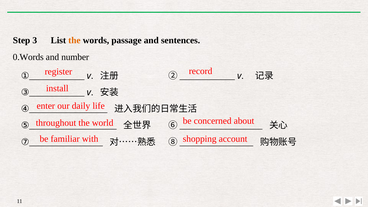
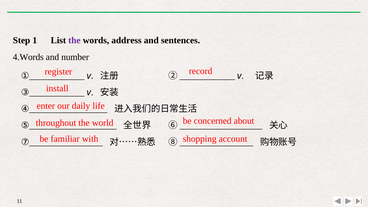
3: 3 -> 1 (35, 40)
the colour: orange -> purple (74, 40)
passage: passage -> address (127, 40)
0.Words: 0.Words -> 4.Words (28, 57)
